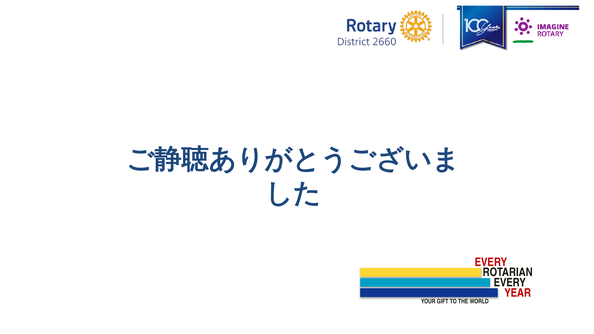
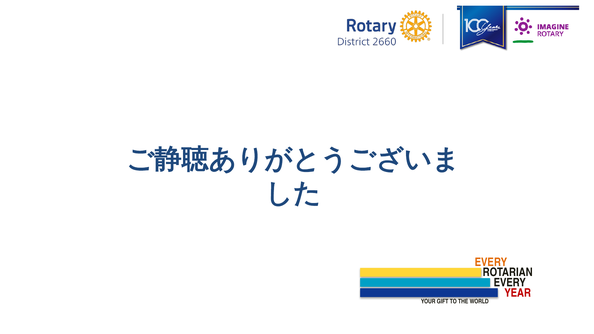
EVERY colour: red -> orange (491, 262)
